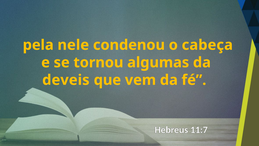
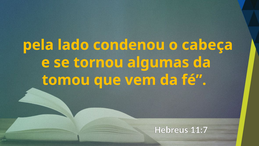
nele: nele -> lado (73, 45)
deveis: deveis -> tomou (66, 80)
